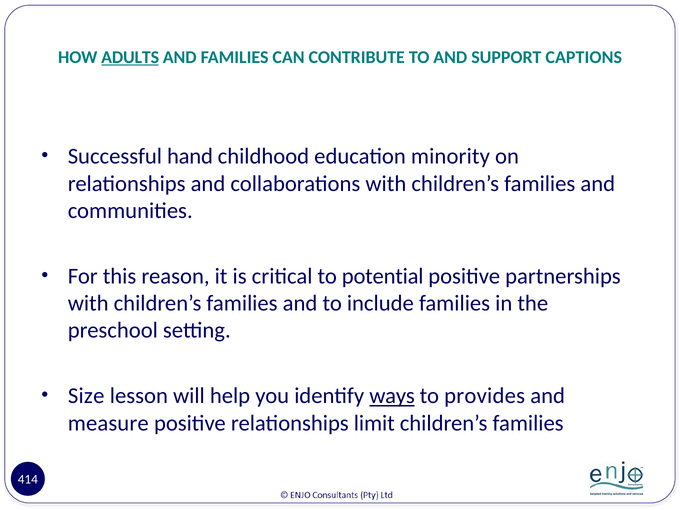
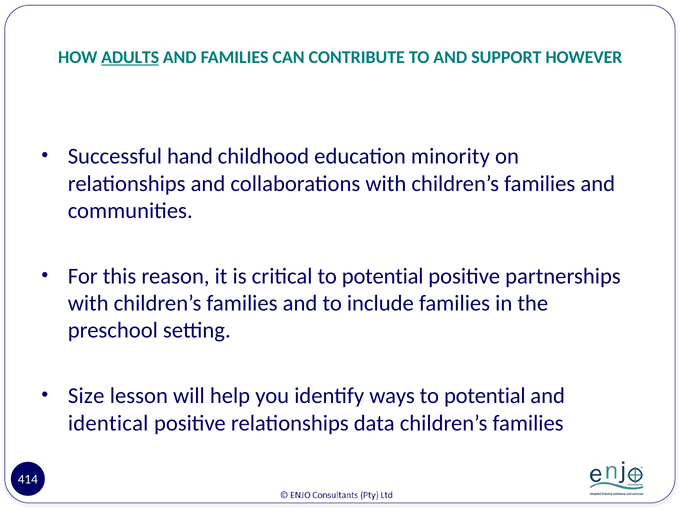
CAPTIONS: CAPTIONS -> HOWEVER (584, 57)
ways underline: present -> none (392, 396)
provides: provides -> potential (485, 396)
measure: measure -> identical (108, 423)
limit: limit -> data (374, 423)
